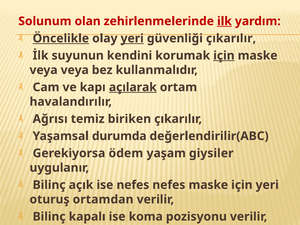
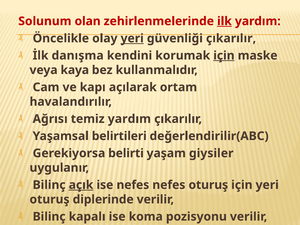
Öncelikle underline: present -> none (61, 38)
suyunun: suyunun -> danışma (78, 56)
veya veya: veya -> kaya (75, 70)
açılarak underline: present -> none (133, 87)
temiz biriken: biriken -> yardım (129, 119)
durumda: durumda -> belirtileri (119, 136)
ödem: ödem -> belirti (126, 153)
açık underline: none -> present (81, 185)
nefes maske: maske -> oturuş (208, 185)
ortamdan: ortamdan -> diplerinde (103, 199)
